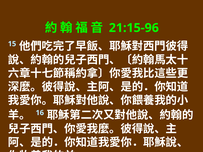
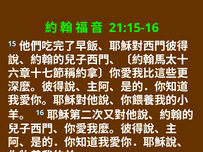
21:15-96: 21:15-96 -> 21:15-16 (134, 28)
